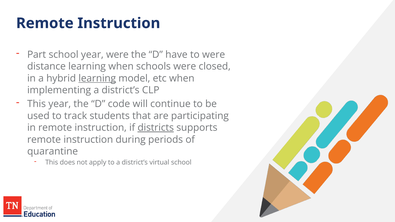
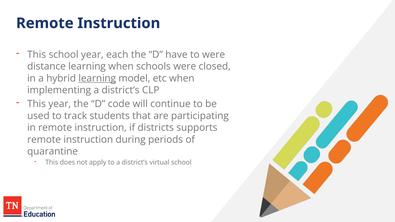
Part: Part -> This (37, 55)
year were: were -> each (117, 55)
districts underline: present -> none (156, 128)
